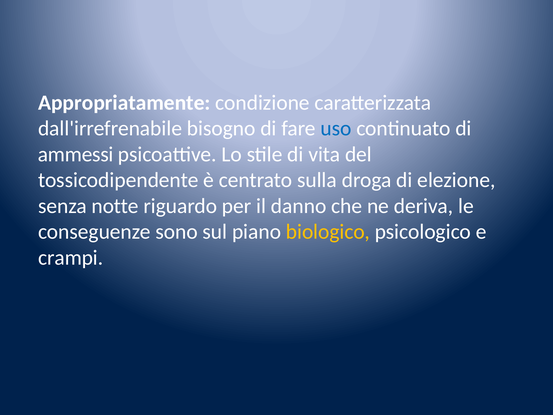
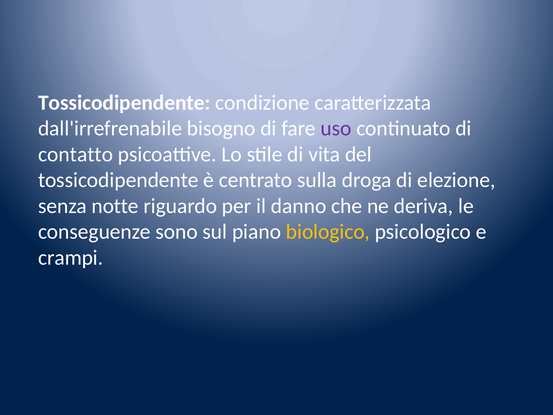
Appropriatamente: Appropriatamente -> Tossicodipendente (124, 103)
uso colour: blue -> purple (336, 128)
ammessi: ammessi -> contatto (76, 154)
